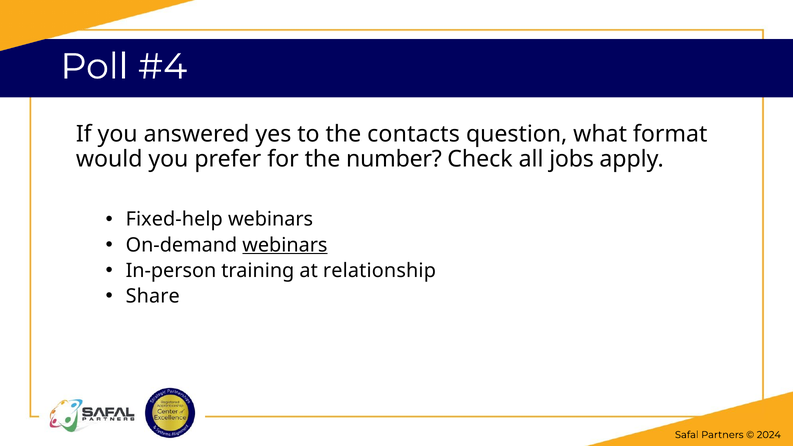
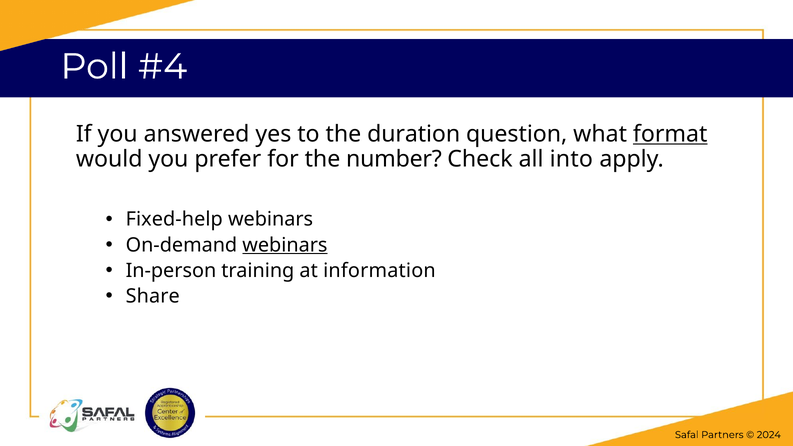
contacts: contacts -> duration (414, 134)
format underline: none -> present (670, 134)
jobs: jobs -> into (571, 159)
relationship: relationship -> information (379, 271)
